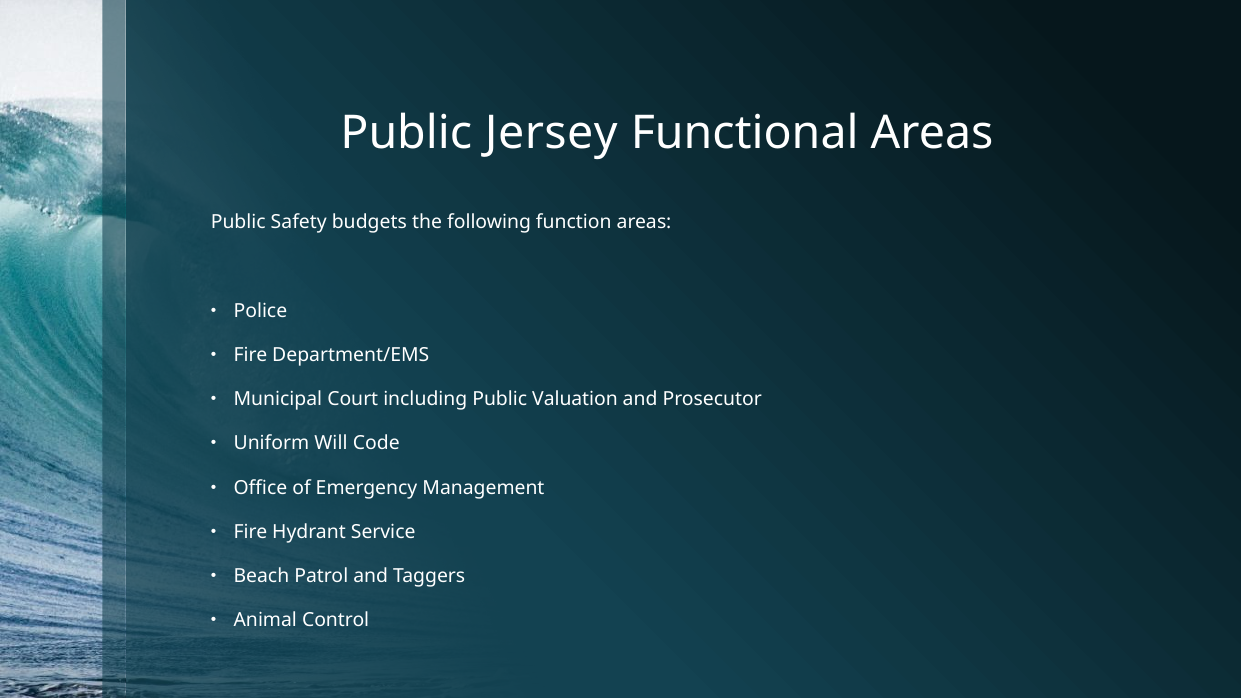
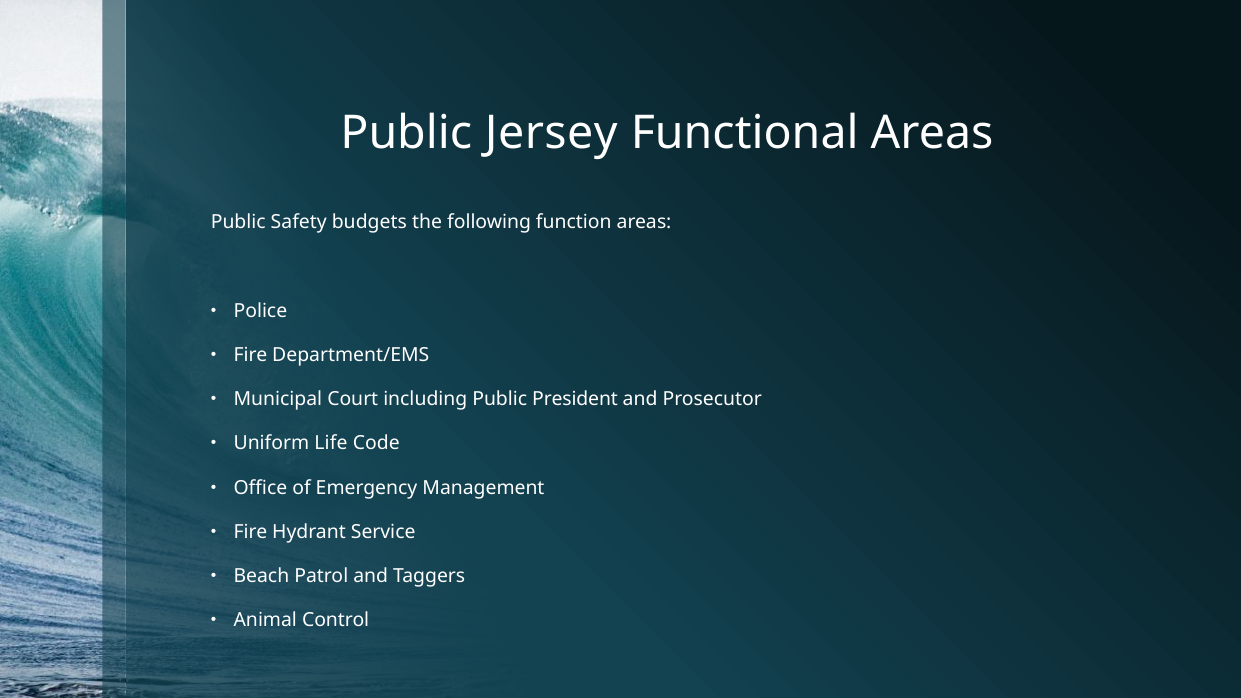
Valuation: Valuation -> President (575, 399)
Will: Will -> Life (331, 444)
